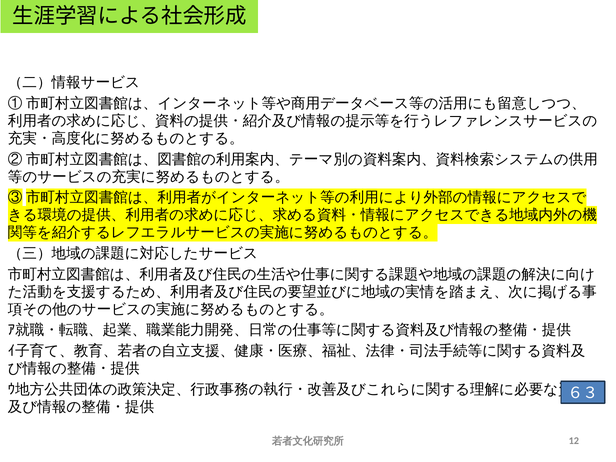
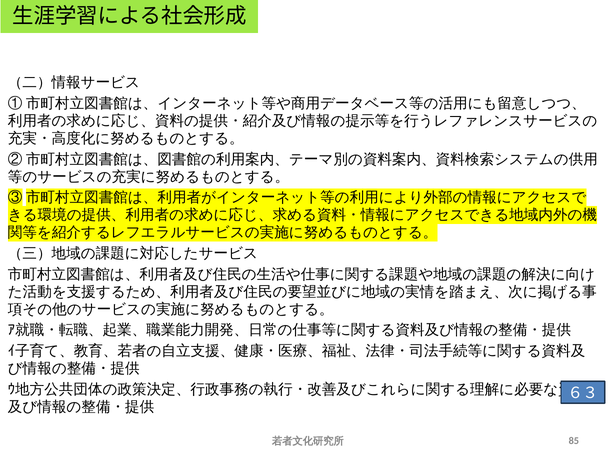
12: 12 -> 85 (574, 441)
